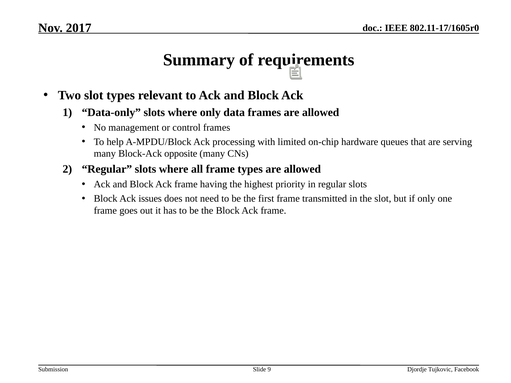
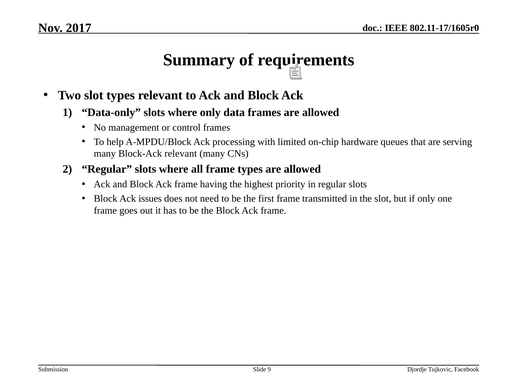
Block-Ack opposite: opposite -> relevant (181, 154)
